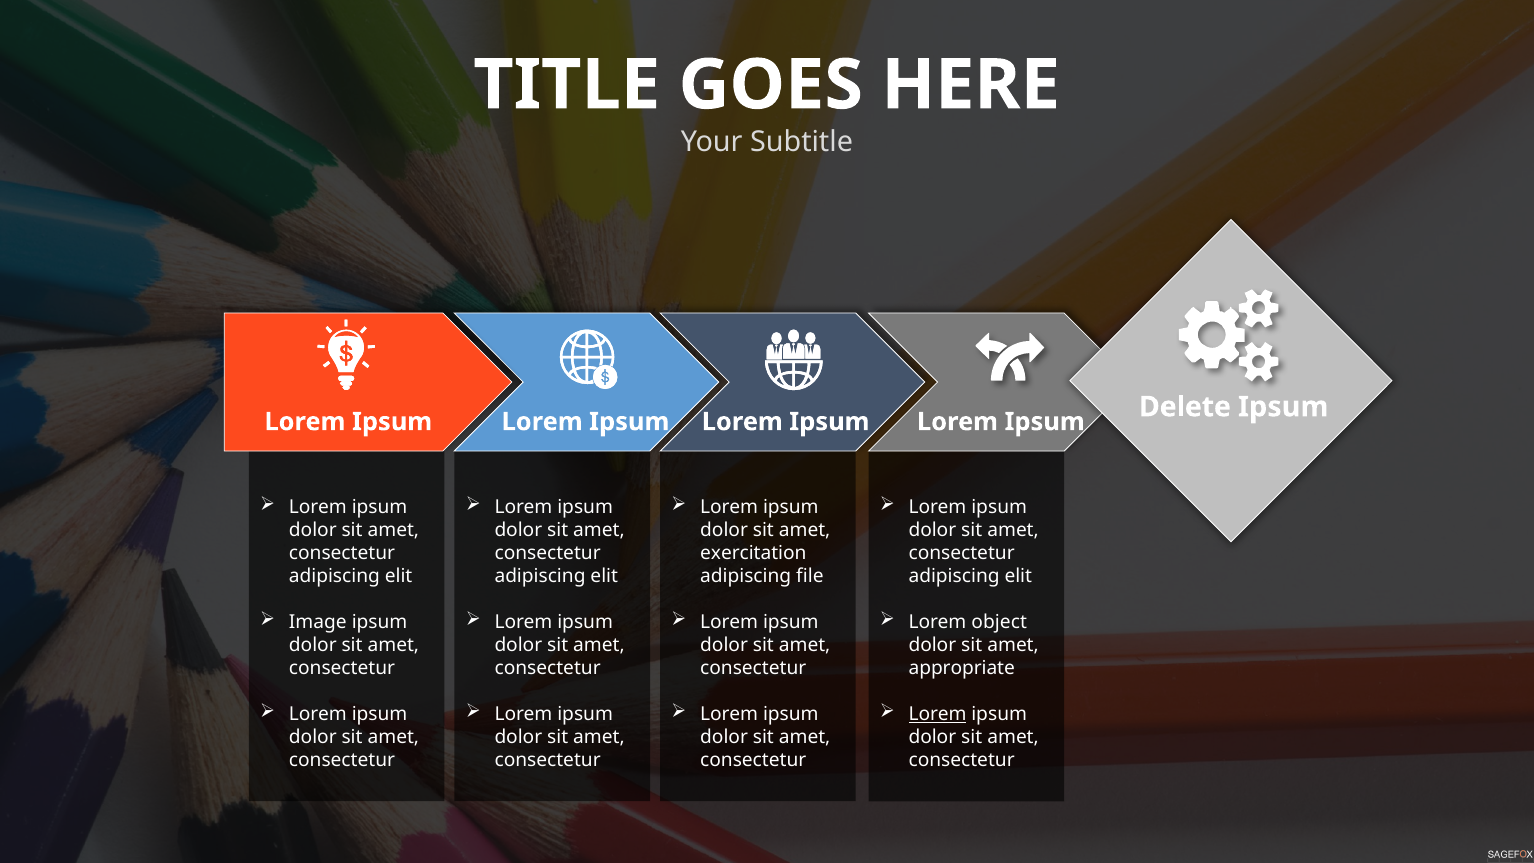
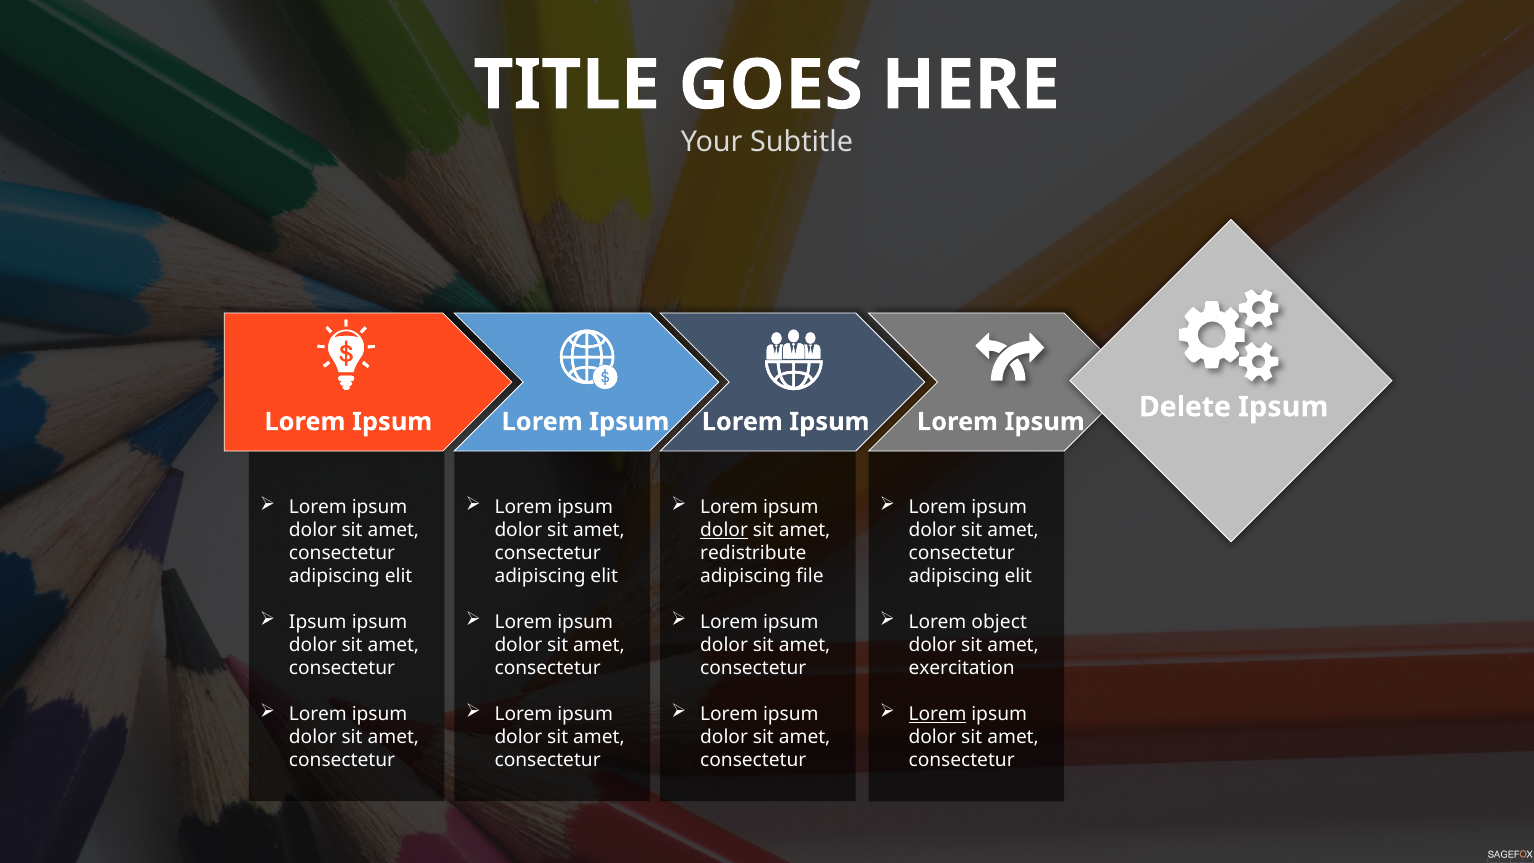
dolor underline: none -> present (724, 530)
exercitation: exercitation -> redistribute (753, 553)
Image: Image -> Ipsum (318, 622)
appropriate: appropriate -> exercitation (962, 668)
